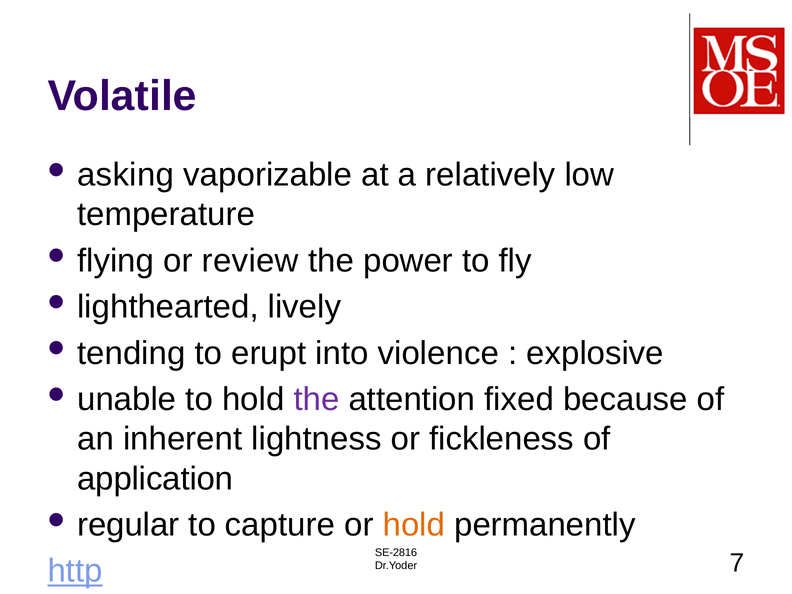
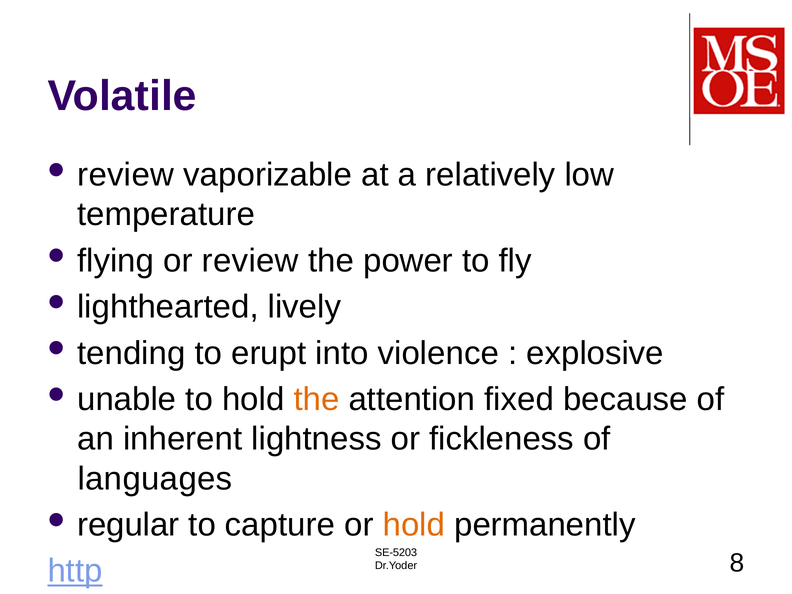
asking: asking -> review (126, 175)
the colour: purple -> orange (316, 399)
application: application -> languages (155, 479)
SE-2816: SE-2816 -> SE-5203 (396, 553)
7: 7 -> 8 (737, 563)
